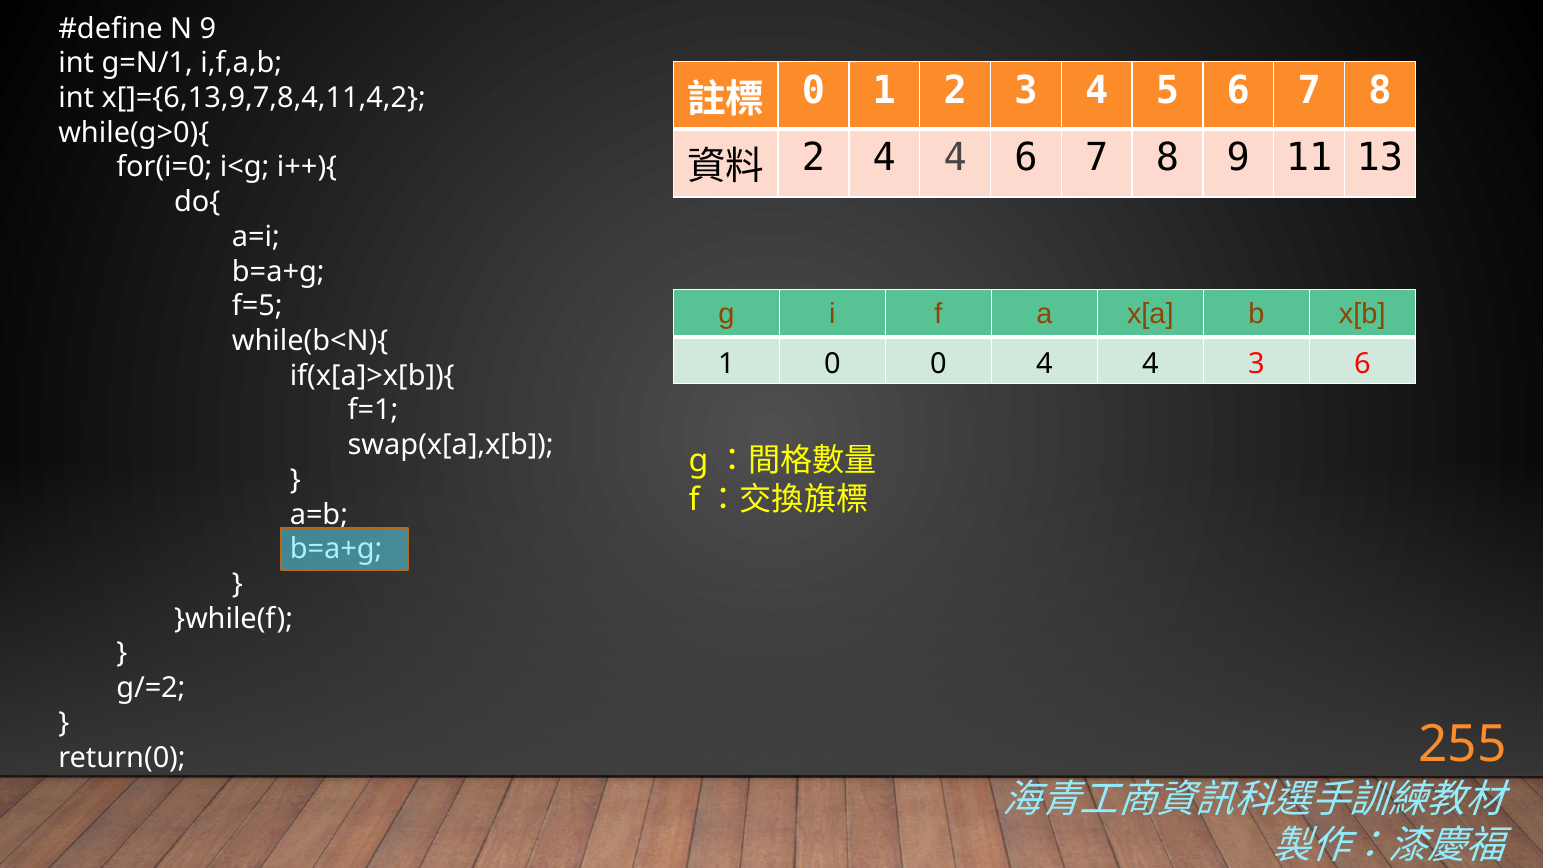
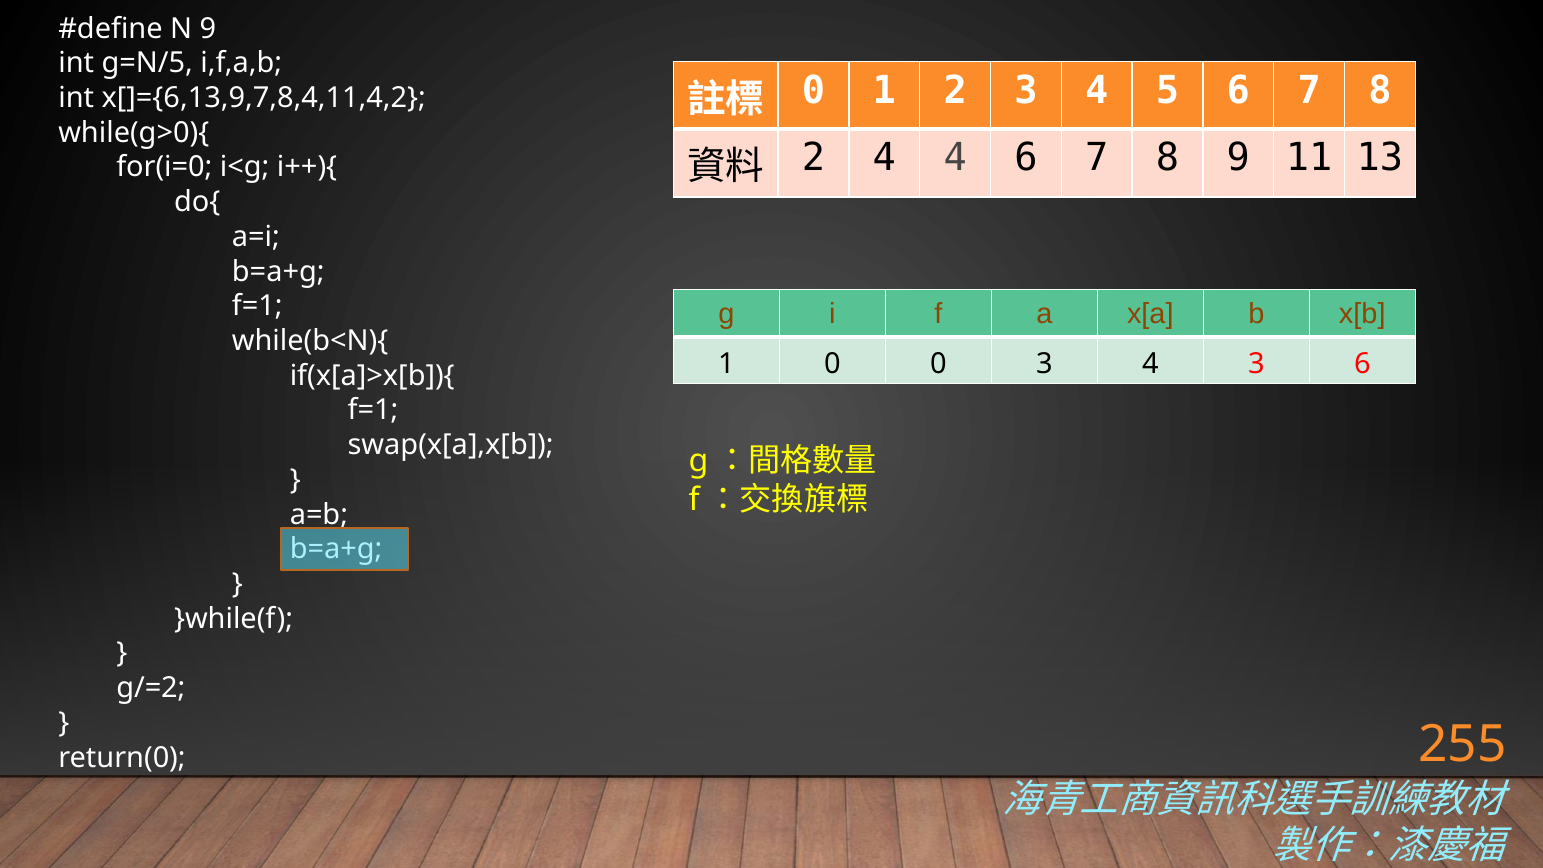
g=N/1: g=N/1 -> g=N/5 (147, 63)
f=5: f=5 -> f=1 (257, 306)
0 4: 4 -> 3 (1044, 364)
